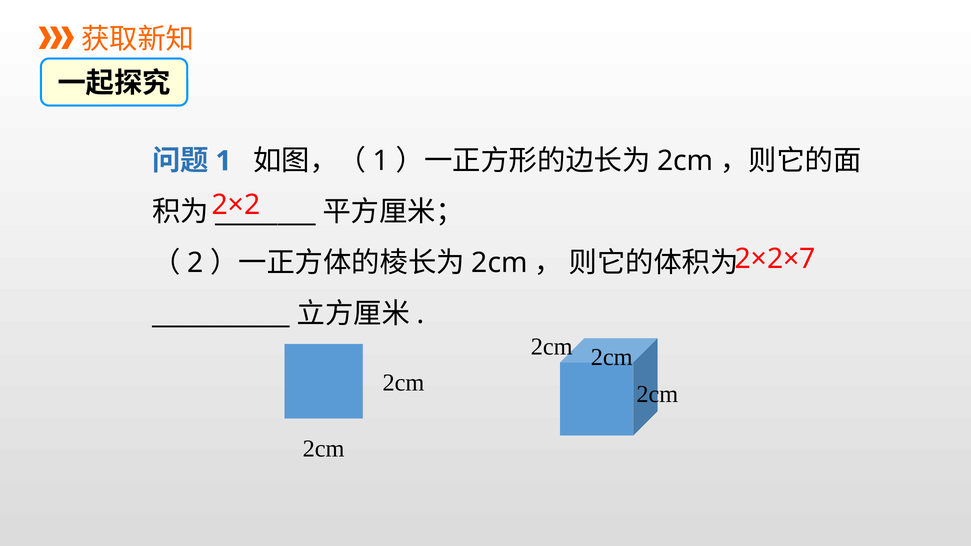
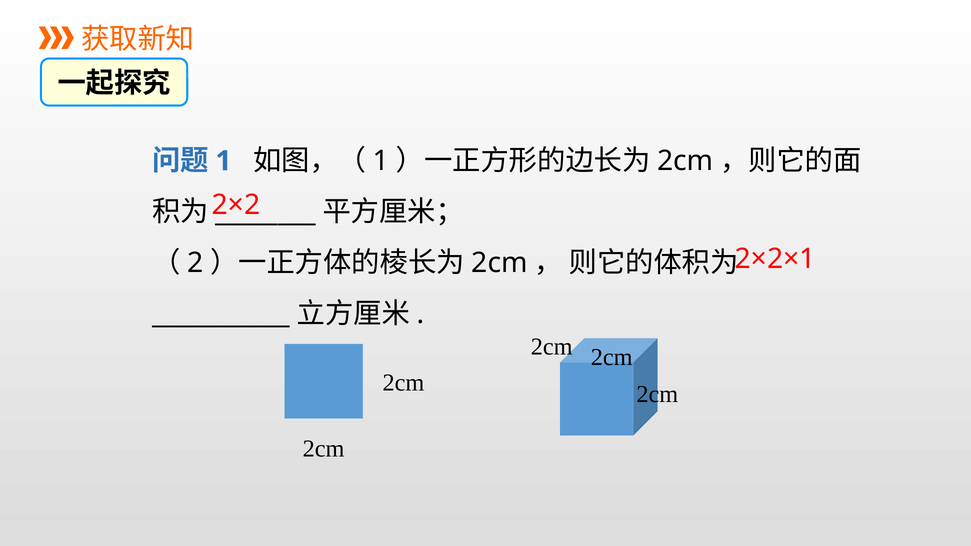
2×2×7: 2×2×7 -> 2×2×1 (775, 259)
